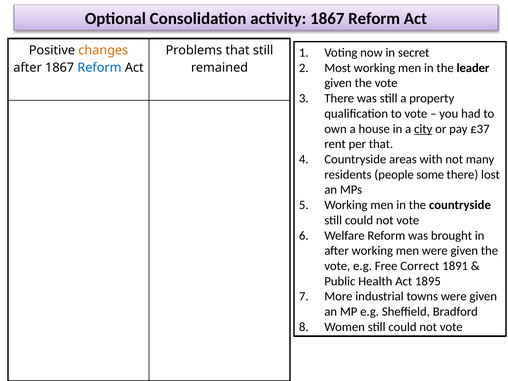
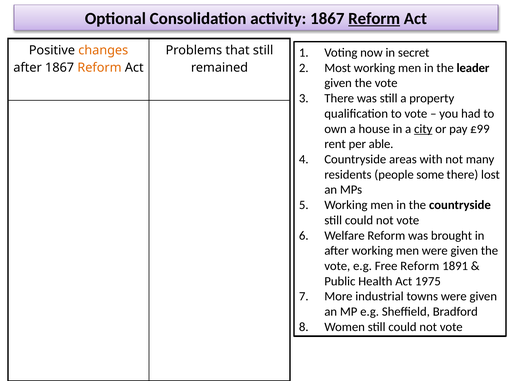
Reform underline: none -> present (374, 19)
Reform colour: blue -> orange (99, 68)
£37: £37 -> £99 (480, 129)
per that: that -> able (381, 144)
Free Correct: Correct -> Reform (420, 266)
1895: 1895 -> 1975 (428, 281)
